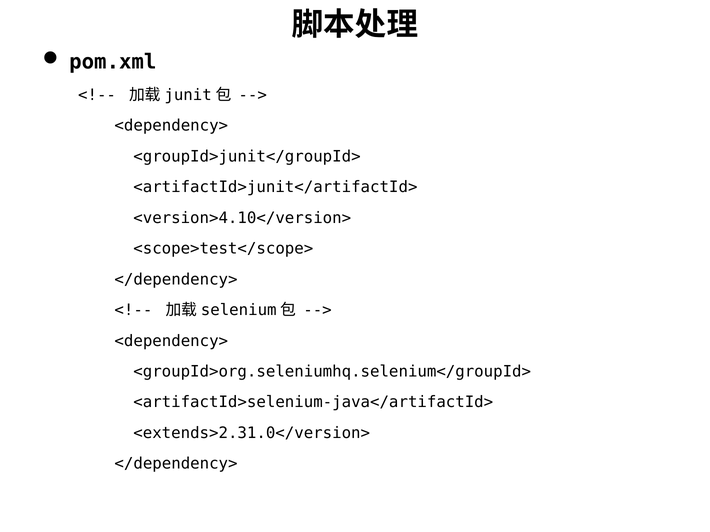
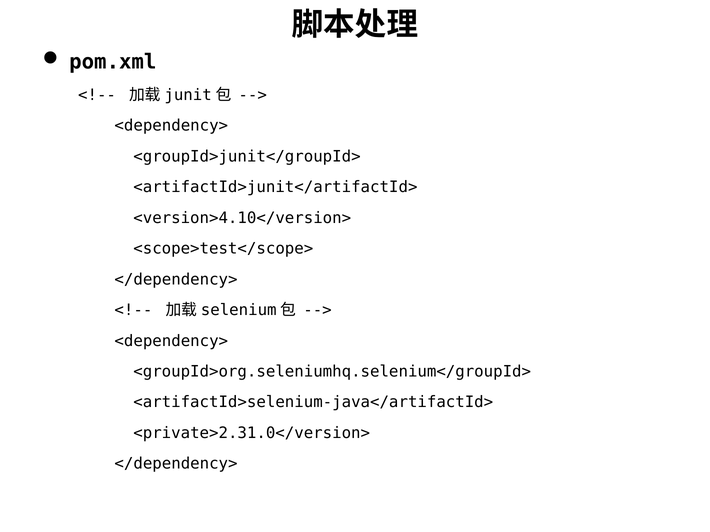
<extends>2.31.0</version>: <extends>2.31.0</version> -> <private>2.31.0</version> (252, 433)
